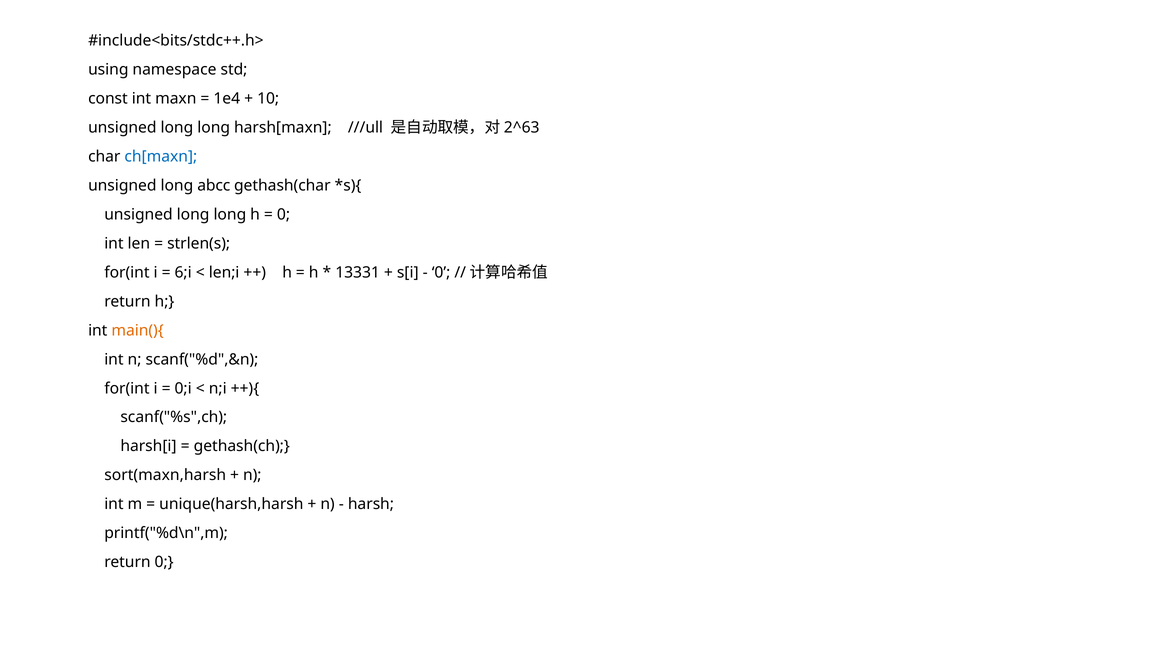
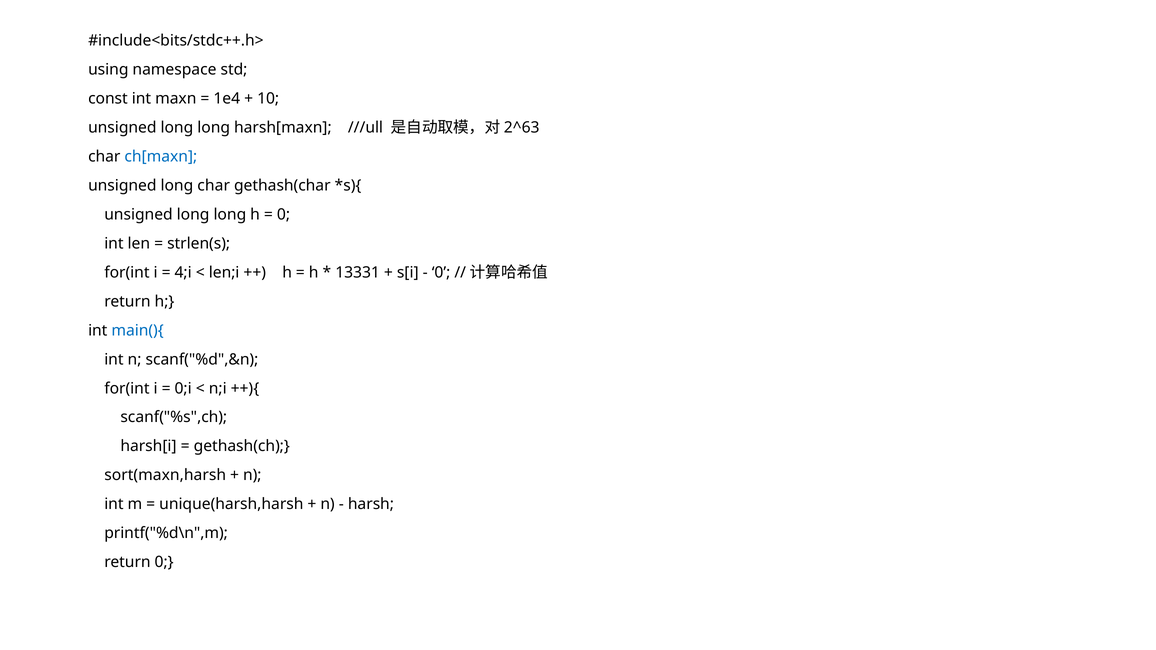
long abcc: abcc -> char (214, 186)
6;i: 6;i -> 4;i (183, 273)
main(){ colour: orange -> blue (138, 331)
